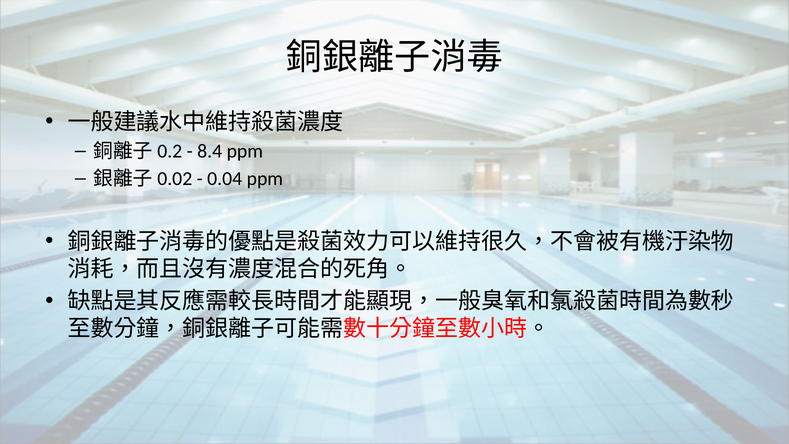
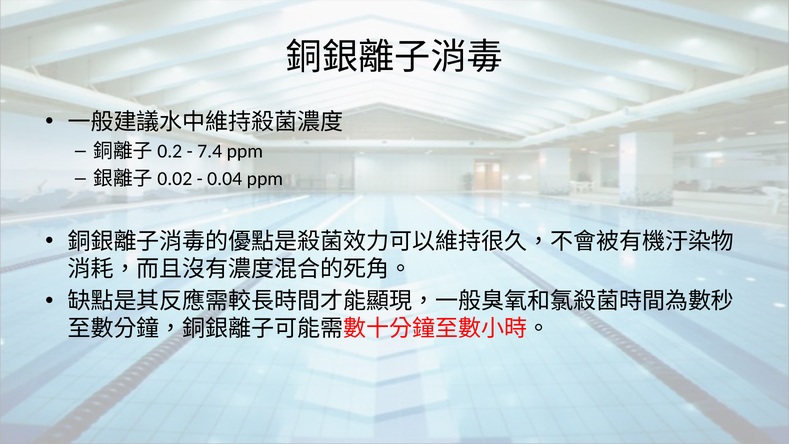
8.4: 8.4 -> 7.4 (210, 151)
